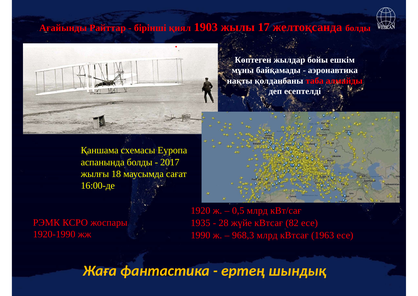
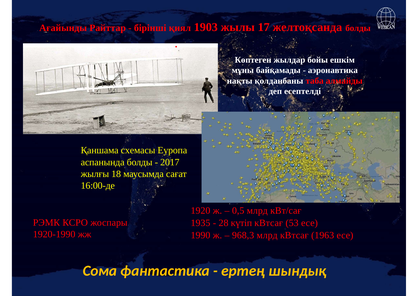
жүйе: жүйе -> күтіп (241, 223)
82: 82 -> 53 (292, 223)
Жаға: Жаға -> Сома (100, 270)
